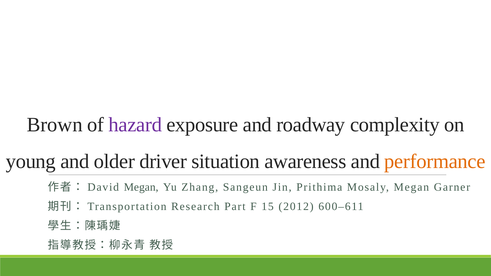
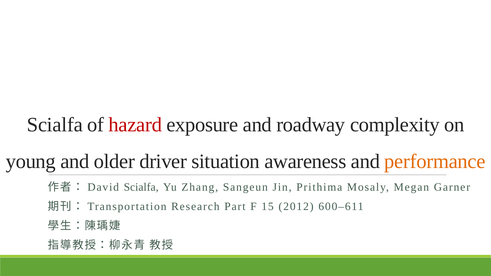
Brown: Brown -> Scialfa (55, 125)
hazard colour: purple -> red (135, 125)
Megan: Megan -> Scialfa (141, 187)
